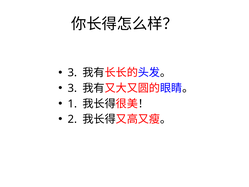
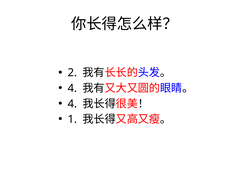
3: 3 -> 2 (72, 73)
3: 3 -> 4 (72, 88)
1: 1 -> 4 (72, 104)
2: 2 -> 1 (72, 119)
